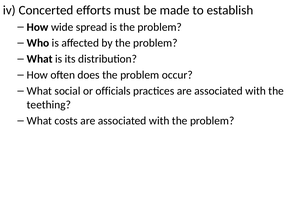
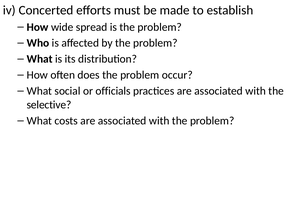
teething: teething -> selective (49, 105)
